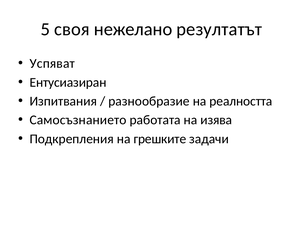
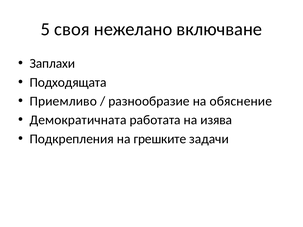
резултатът: резултатът -> включване (219, 29)
Успяват: Успяват -> Заплахи (52, 64)
Ентусиазиран: Ентусиазиран -> Подходящата (68, 82)
Изпитвания: Изпитвания -> Приемливо (63, 101)
реалността: реалността -> обяснение (241, 101)
Самосъзнанието: Самосъзнанието -> Демократичната (78, 120)
